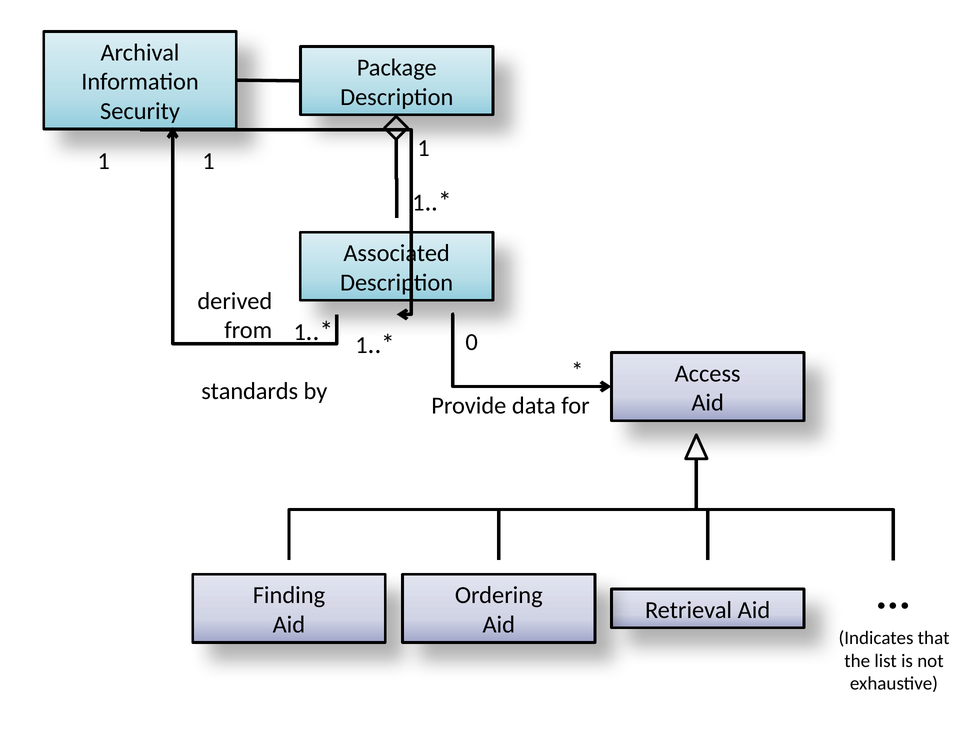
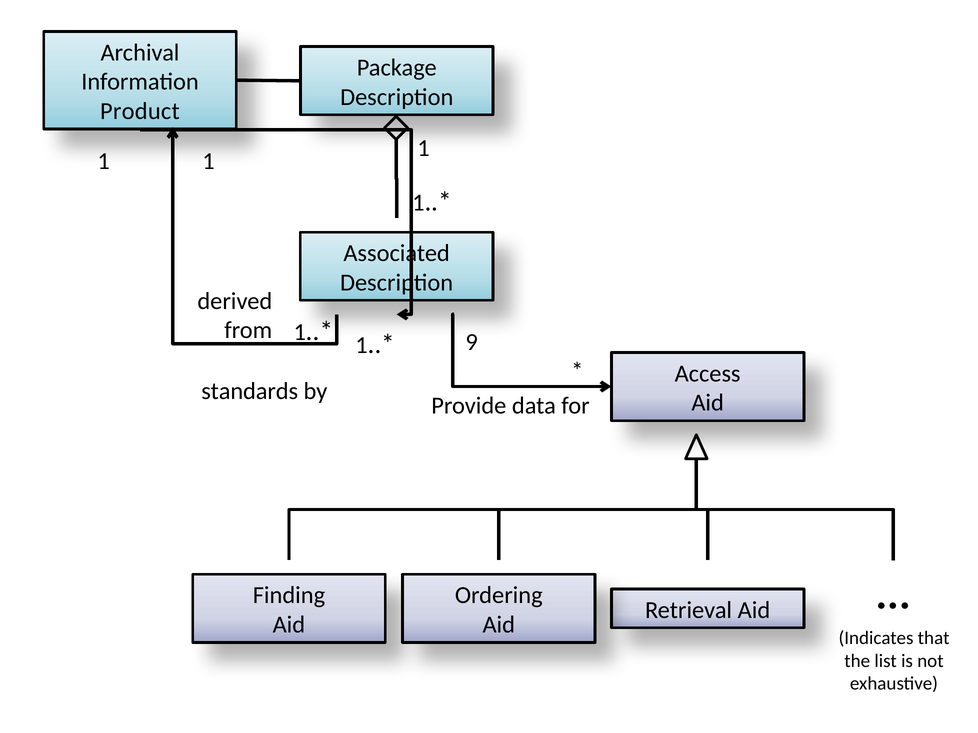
Security: Security -> Product (140, 111)
0: 0 -> 9 (472, 343)
